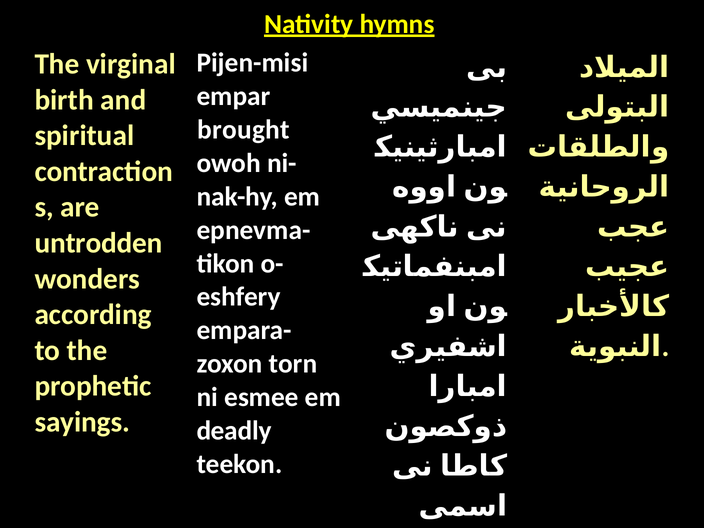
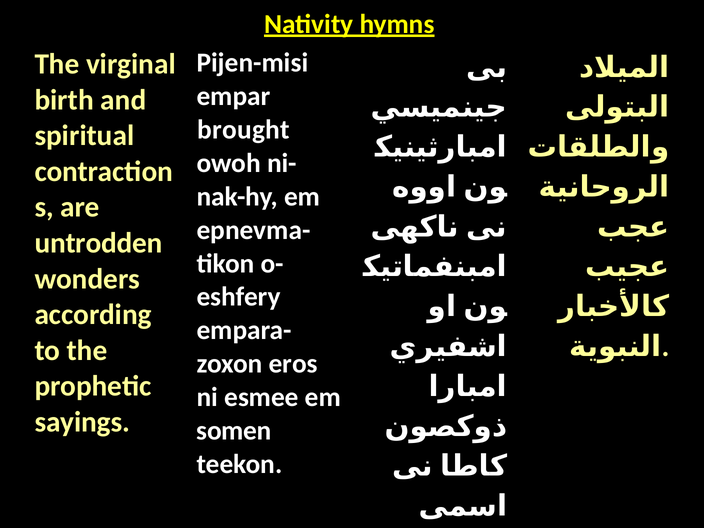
torn: torn -> eros (293, 364)
deadly: deadly -> somen (234, 431)
